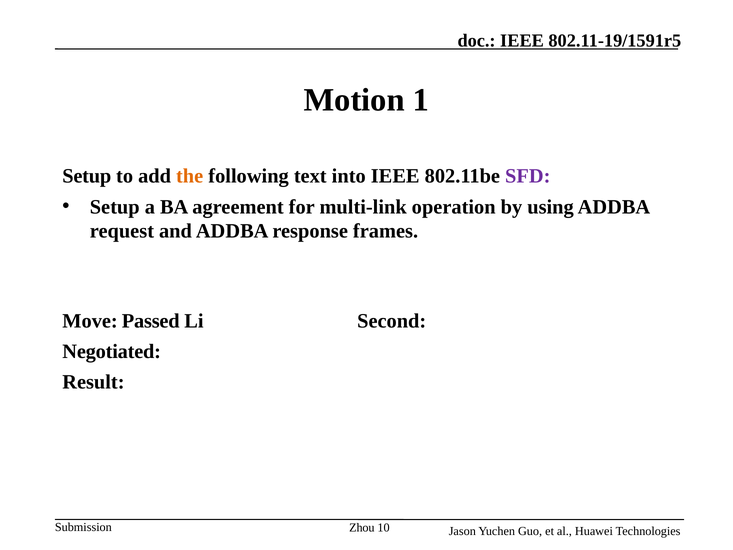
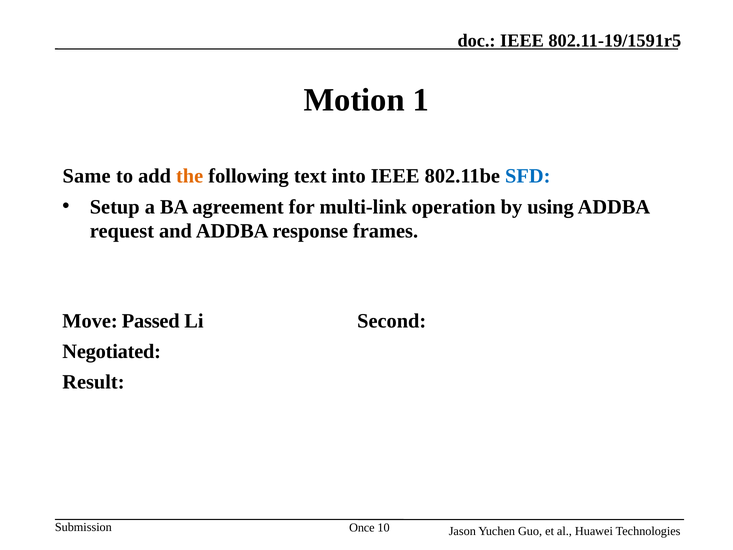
Setup: Setup -> Same (87, 176)
SFD colour: purple -> blue (528, 176)
Zhou: Zhou -> Once (362, 527)
